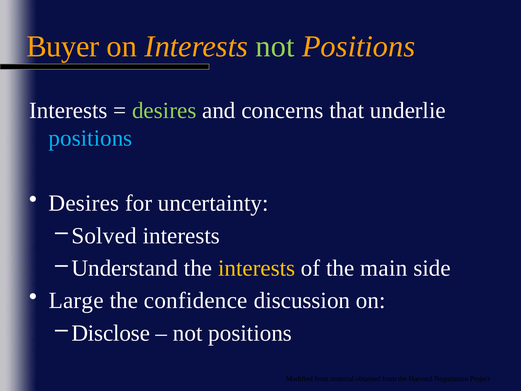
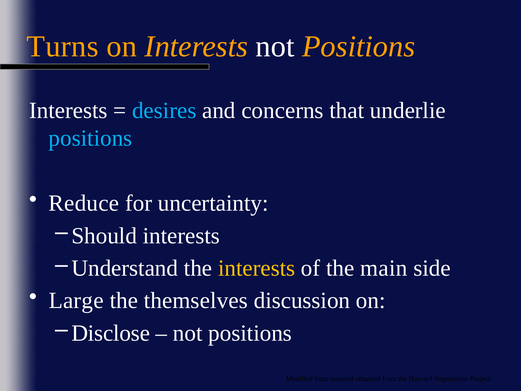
Buyer: Buyer -> Turns (63, 46)
not colour: light green -> white (275, 46)
desires colour: light green -> light blue (164, 110)
Desires: Desires -> Reduce (84, 203)
Solved: Solved -> Should (104, 236)
confidence: confidence -> themselves (196, 300)
